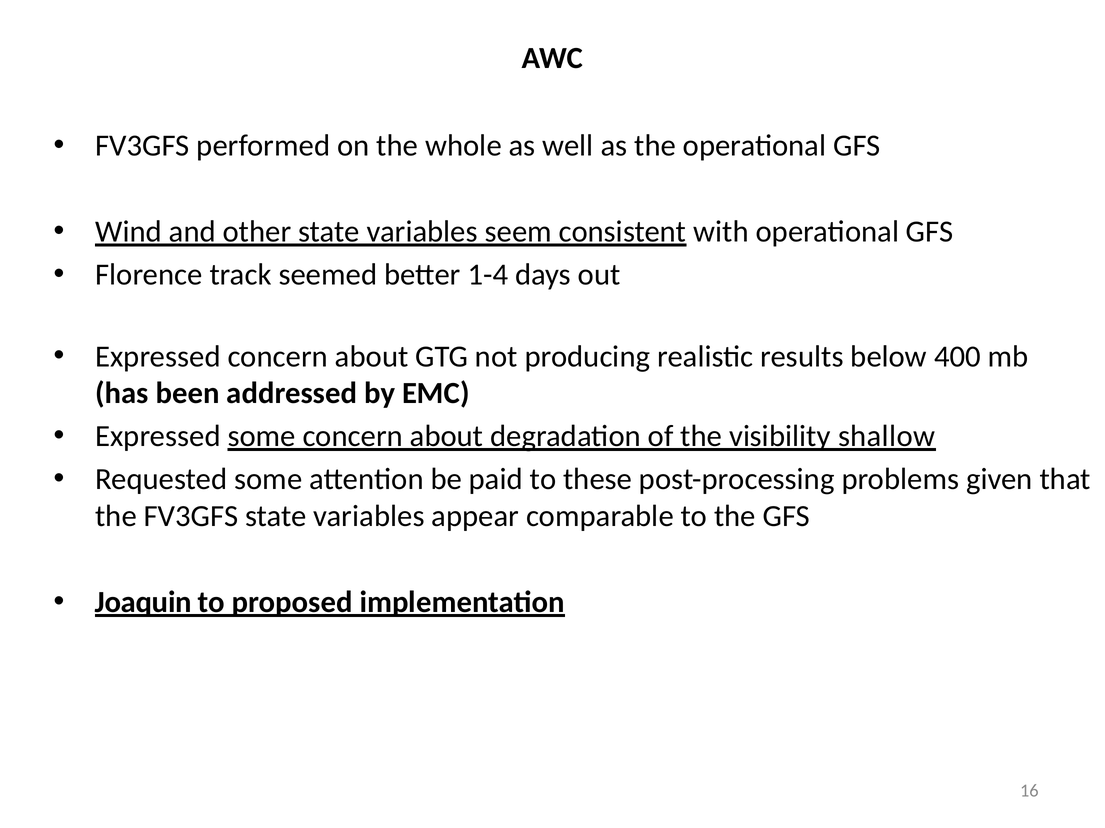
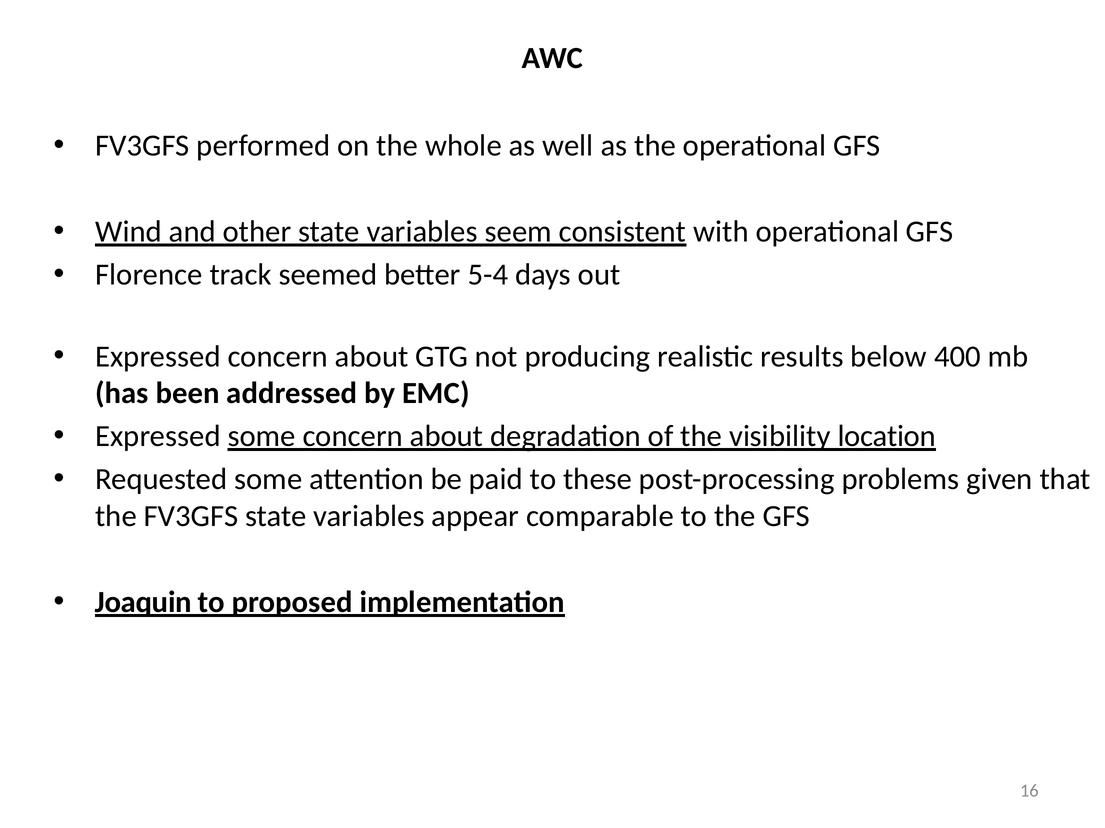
1-4: 1-4 -> 5-4 (488, 275)
shallow: shallow -> location (887, 437)
